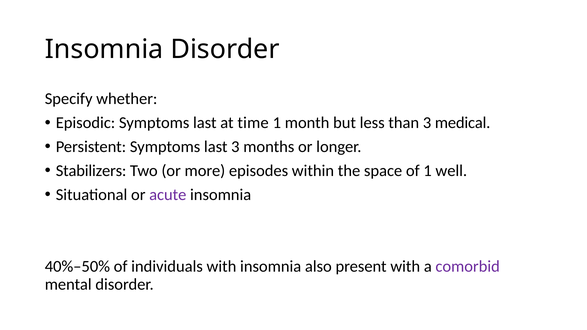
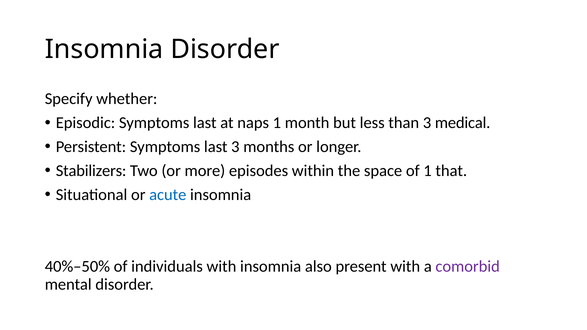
time: time -> naps (253, 123)
well: well -> that (451, 171)
acute colour: purple -> blue (168, 195)
